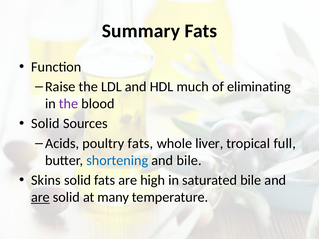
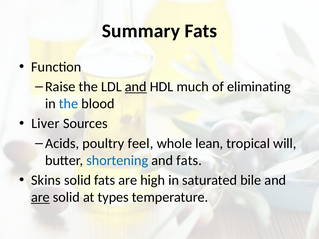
and underline: none -> present (136, 87)
the colour: purple -> blue (69, 104)
Solid: Solid -> Liver (45, 124)
poultry fats: fats -> feel (140, 144)
liver: liver -> lean (209, 144)
full: full -> will (285, 144)
and bile: bile -> fats (189, 161)
many: many -> types (113, 197)
